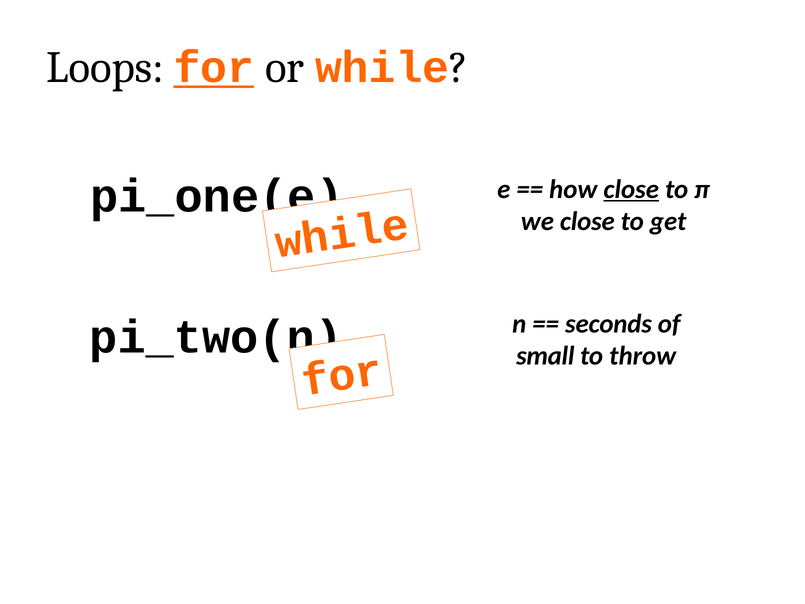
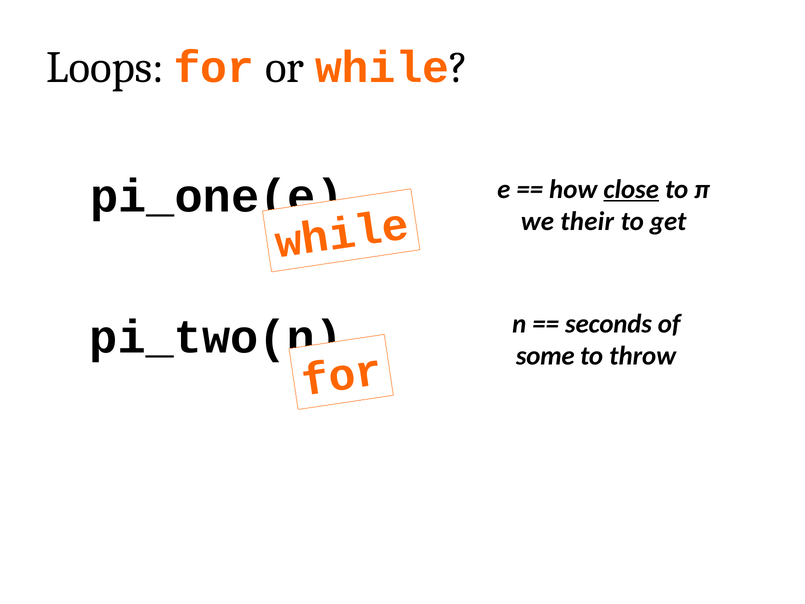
for underline: present -> none (214, 67)
we close: close -> their (587, 221)
small: small -> some (545, 356)
